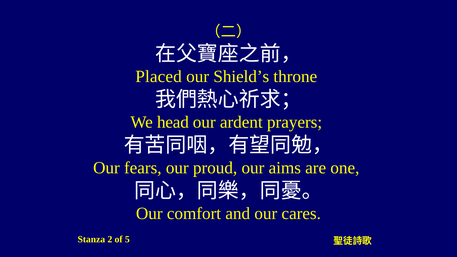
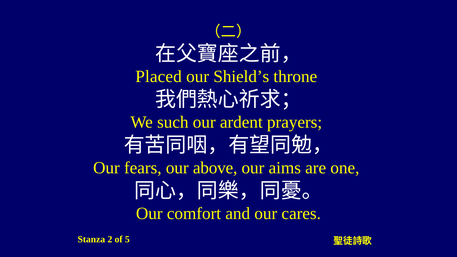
head: head -> such (173, 122)
proud: proud -> above (215, 168)
